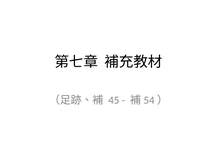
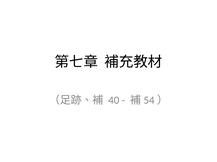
45: 45 -> 40 (114, 101)
